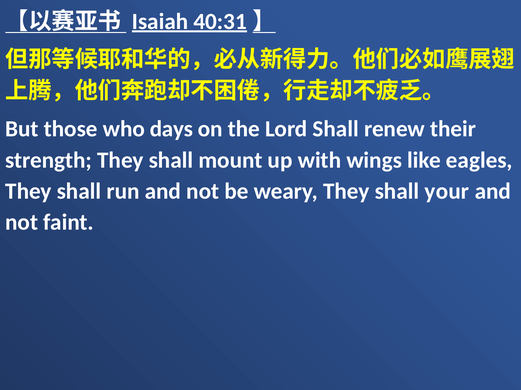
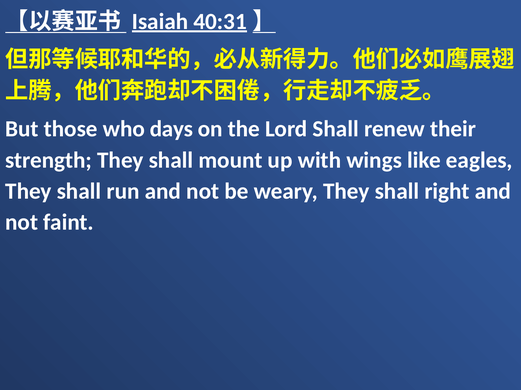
your: your -> right (447, 192)
